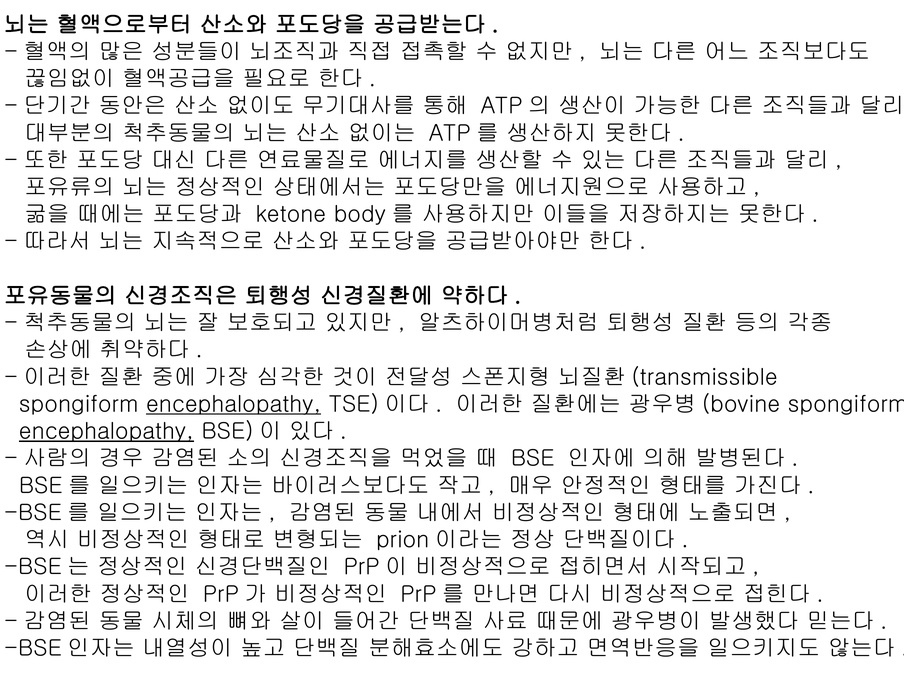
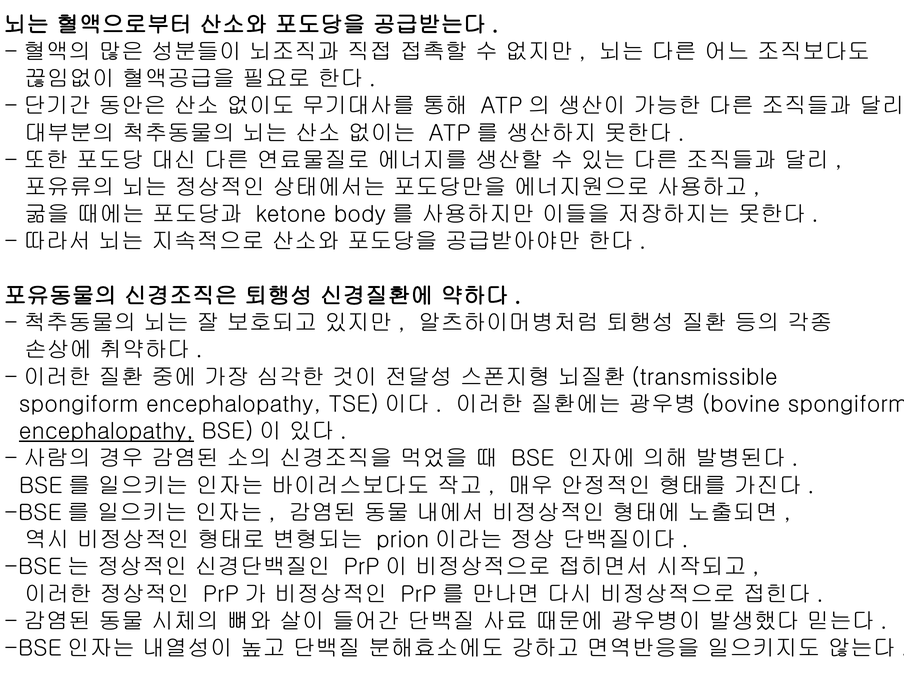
encephalopathy underline: present -> none (234, 404)
